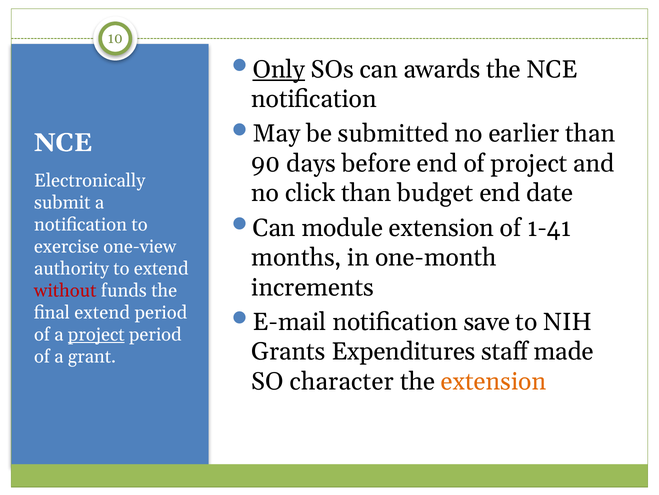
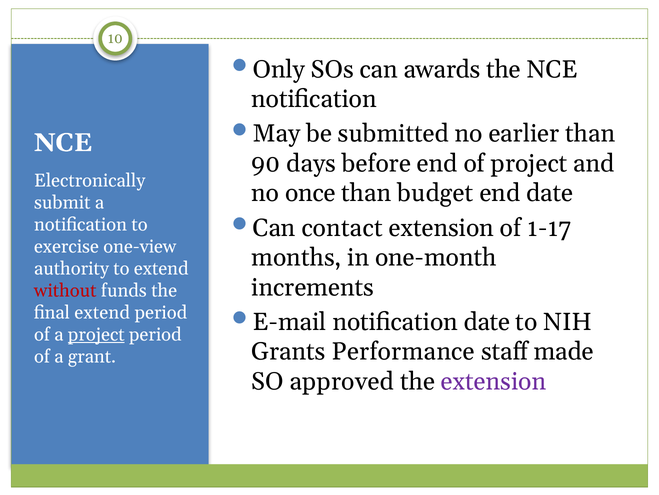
Only underline: present -> none (279, 69)
click: click -> once (310, 193)
module: module -> contact (342, 228)
1-41: 1-41 -> 1-17 (549, 228)
notification save: save -> date (487, 322)
Expenditures: Expenditures -> Performance (403, 351)
character: character -> approved (342, 381)
extension colour: orange -> purple (494, 381)
